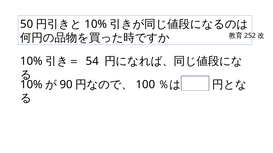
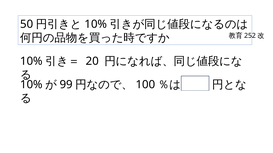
54: 54 -> 20 (92, 61)
90: 90 -> 99 (66, 85)
